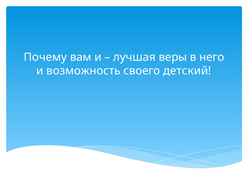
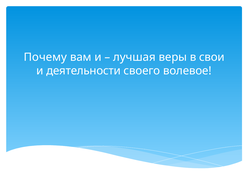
него: него -> свои (212, 57)
возможность: возможность -> деятельности (84, 71)
детский: детский -> волевое (187, 71)
